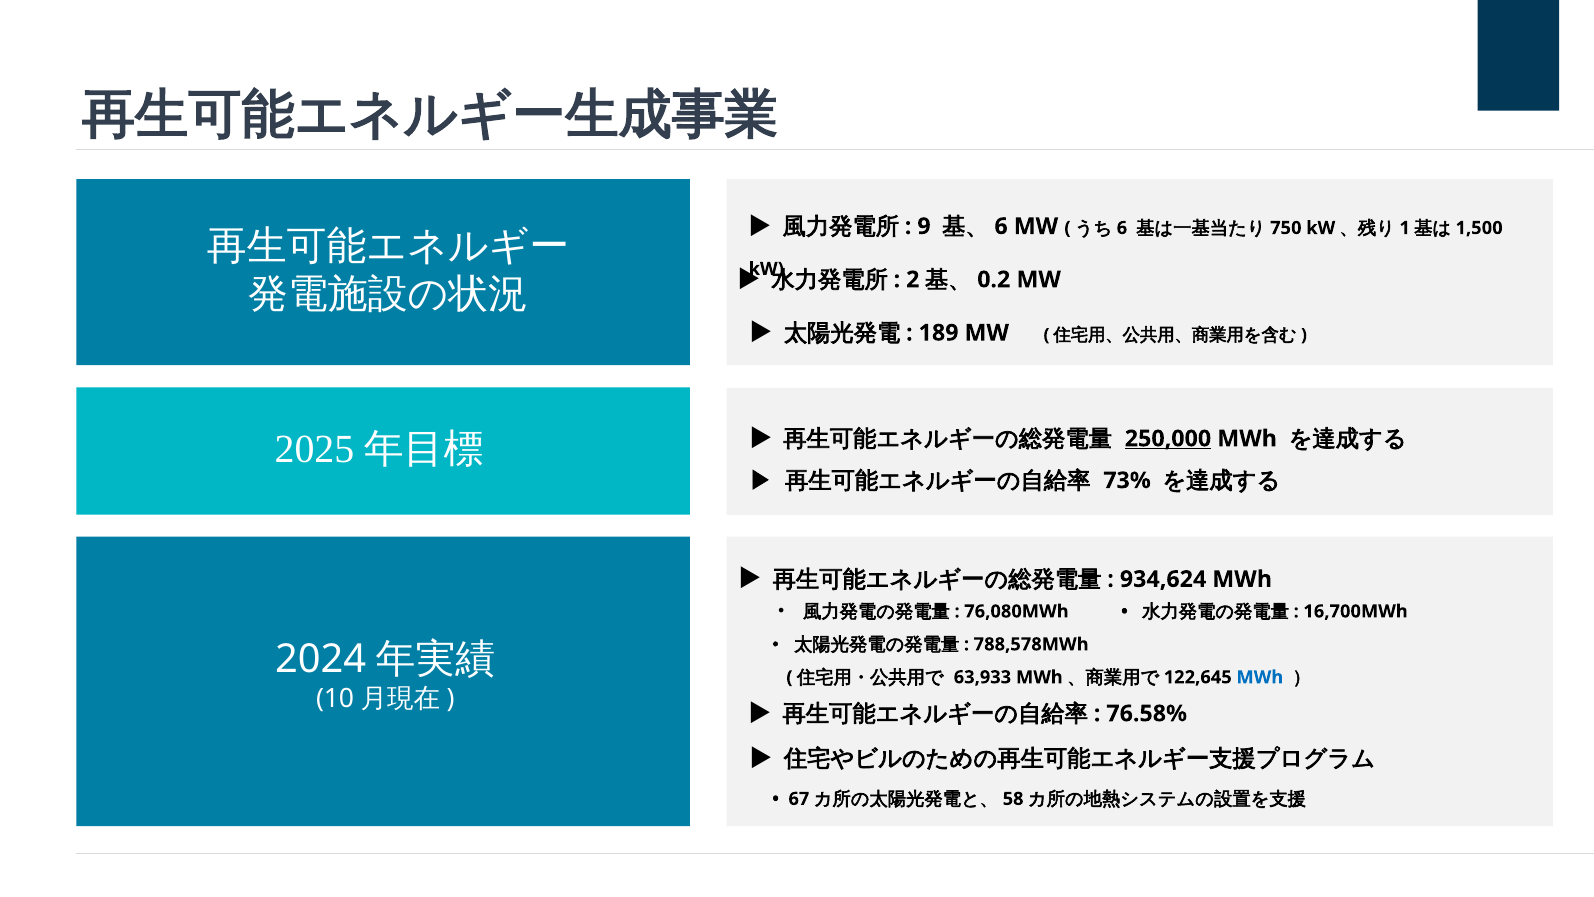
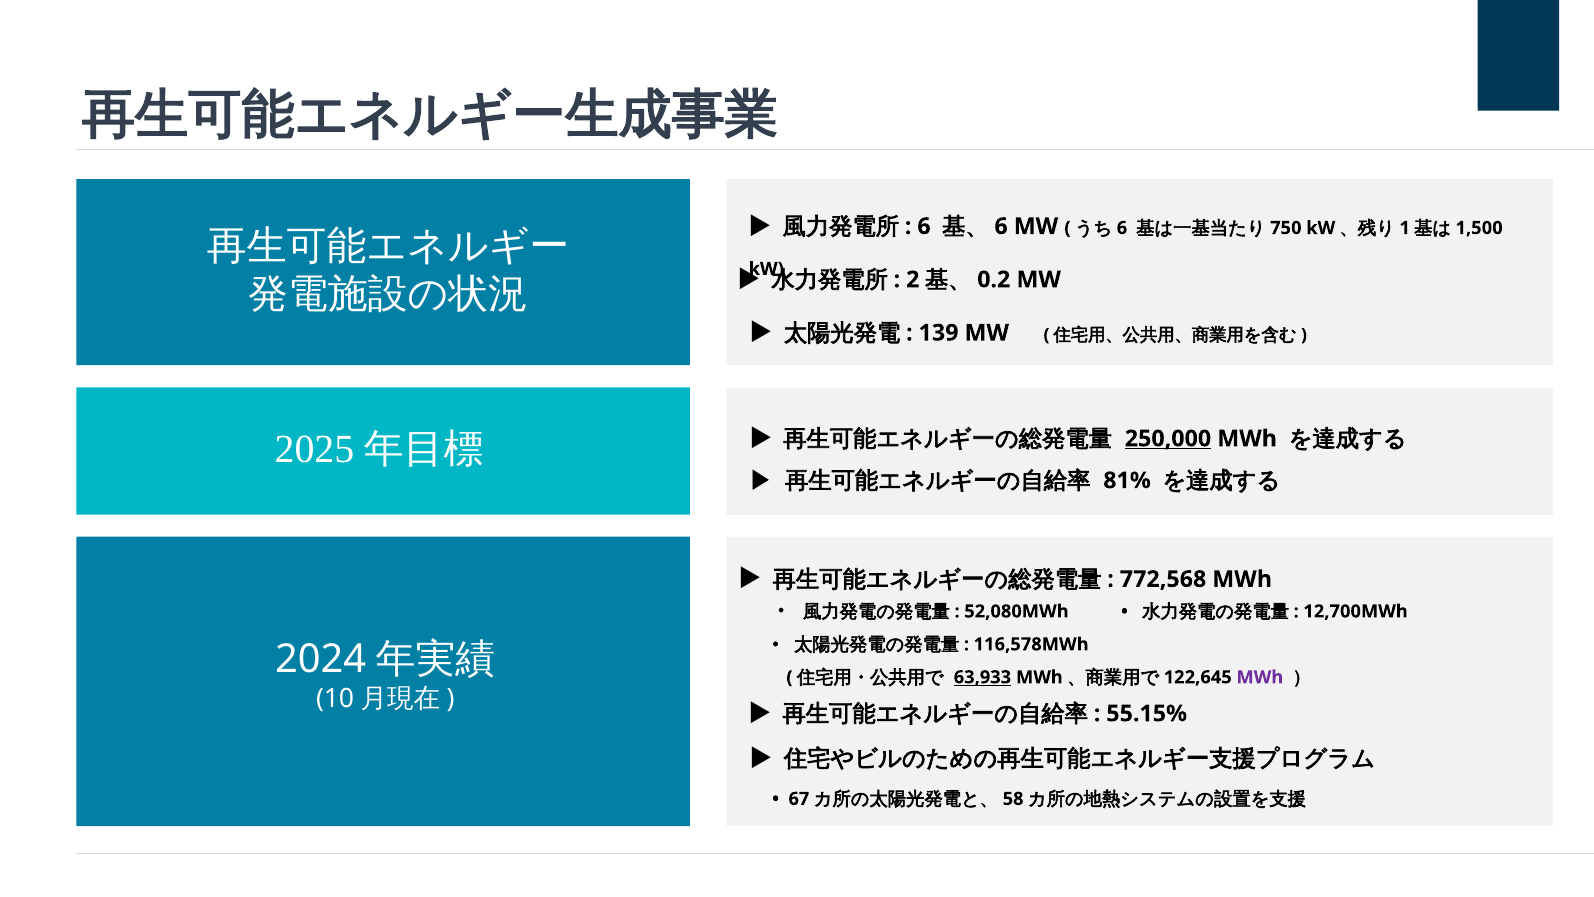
9: 9 -> 6 (924, 226)
189: 189 -> 139 (939, 333)
73%: 73% -> 81% (1127, 480)
934,624: 934,624 -> 772,568 (1163, 579)
76,080MWh: 76,080MWh -> 52,080MWh (1016, 611)
16,700MWh: 16,700MWh -> 12,700MWh (1356, 611)
788,578MWh: 788,578MWh -> 116,578MWh (1031, 644)
63,933 underline: none -> present (982, 677)
MWh colour: blue -> purple (1260, 677)
76.58%: 76.58% -> 55.15% (1147, 713)
